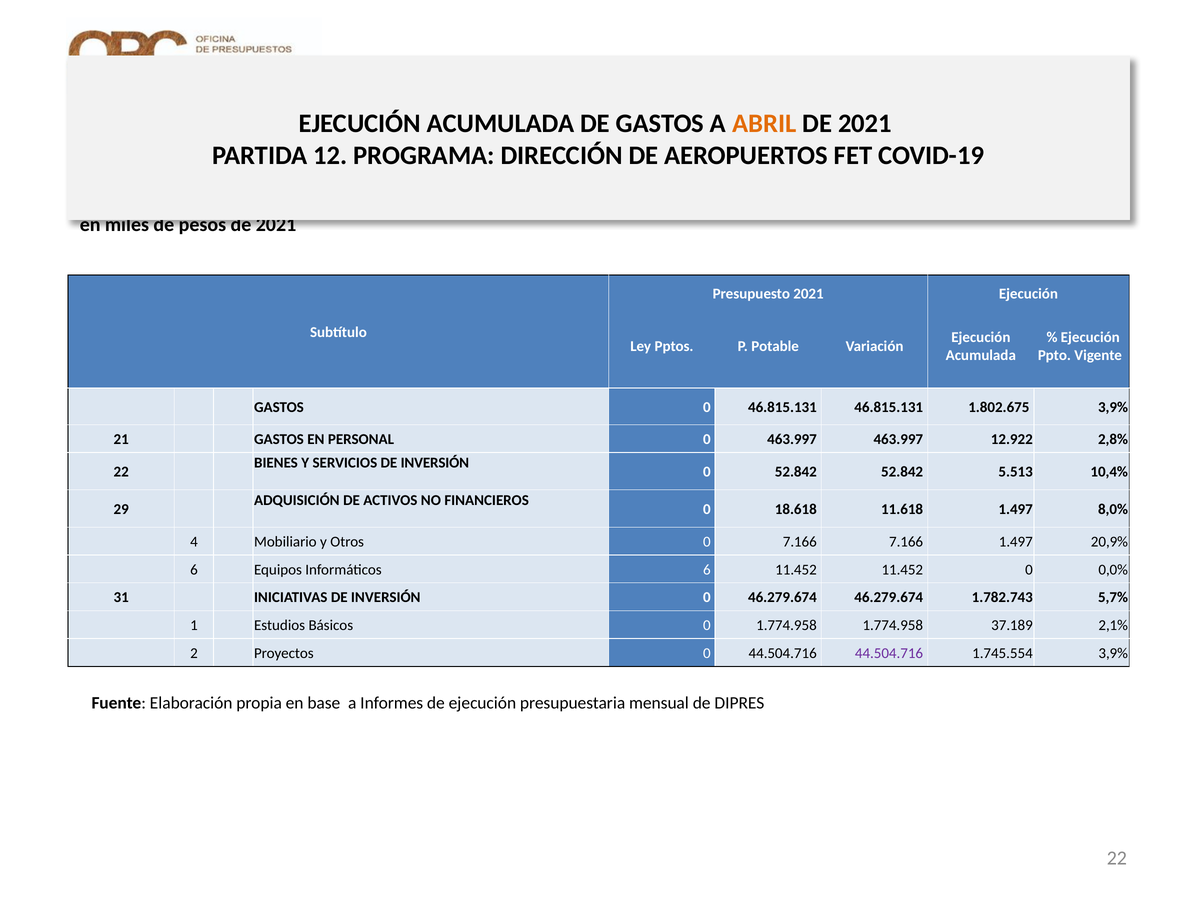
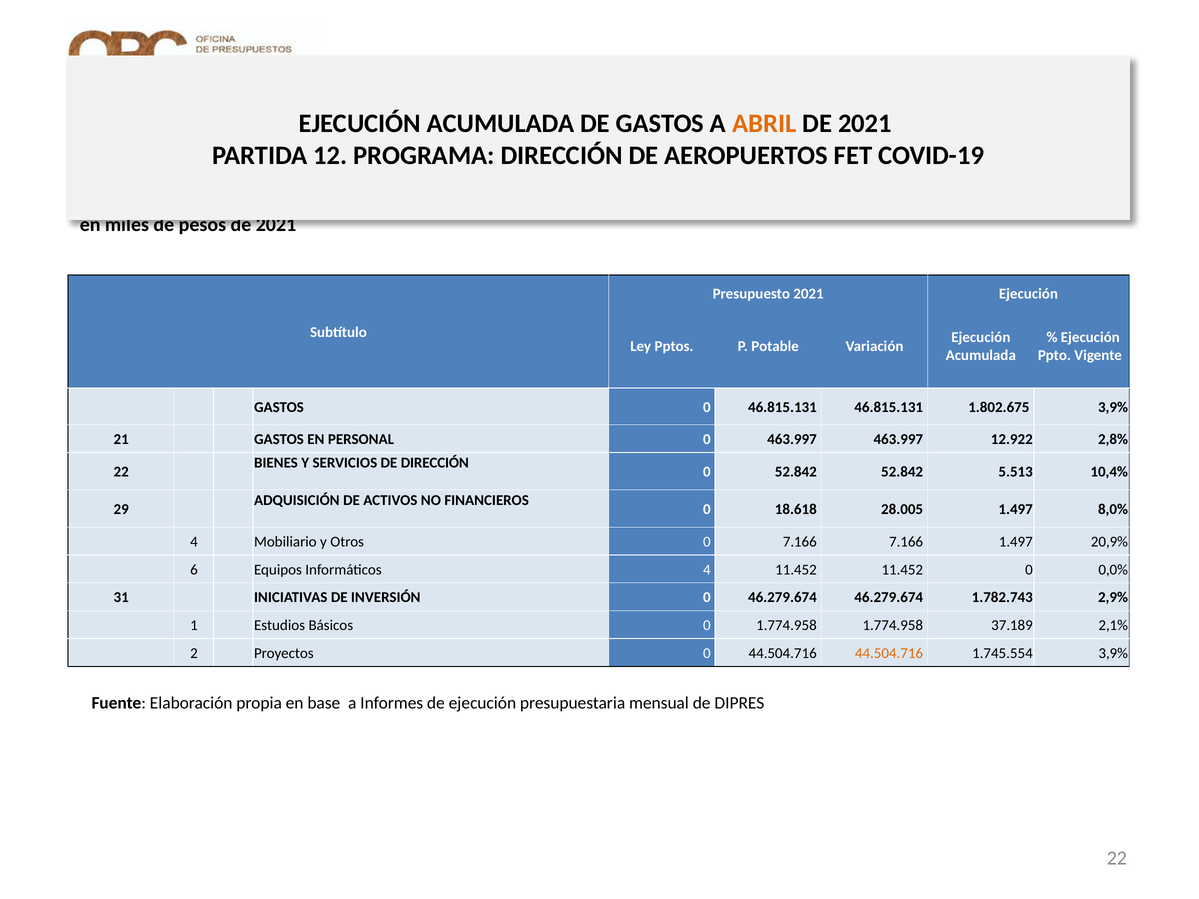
SERVICIOS DE INVERSIÓN: INVERSIÓN -> DIRECCIÓN (435, 463)
11.618: 11.618 -> 28.005 (902, 509)
Informáticos 6: 6 -> 4 (707, 570)
5,7%: 5,7% -> 2,9% (1113, 598)
44.504.716 colour: purple -> orange (889, 653)
